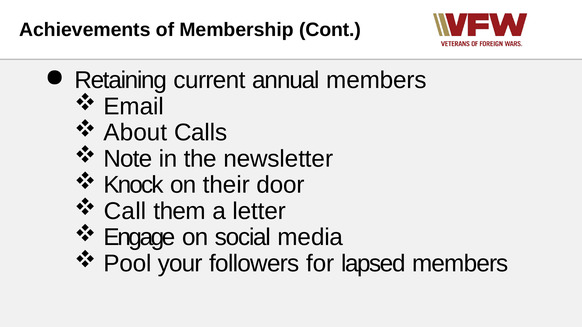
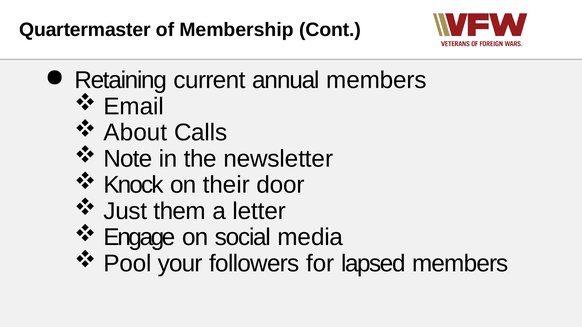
Achievements: Achievements -> Quartermaster (85, 30)
Call: Call -> Just (125, 211)
